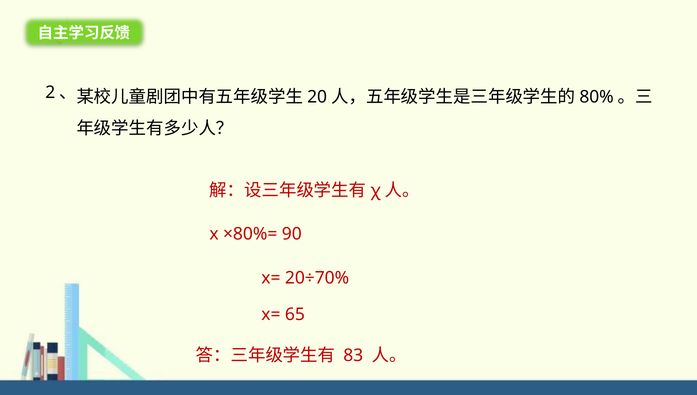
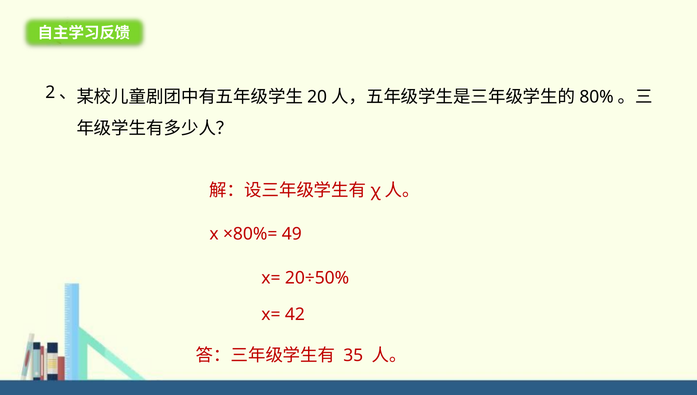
90: 90 -> 49 (292, 234)
20÷70%: 20÷70% -> 20÷50% (317, 278)
65: 65 -> 42 (295, 315)
83: 83 -> 35 (353, 356)
